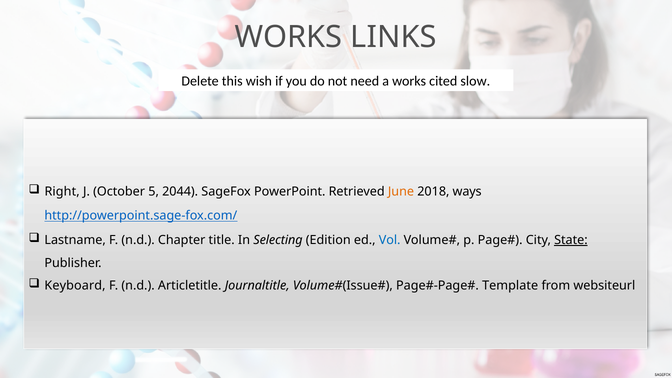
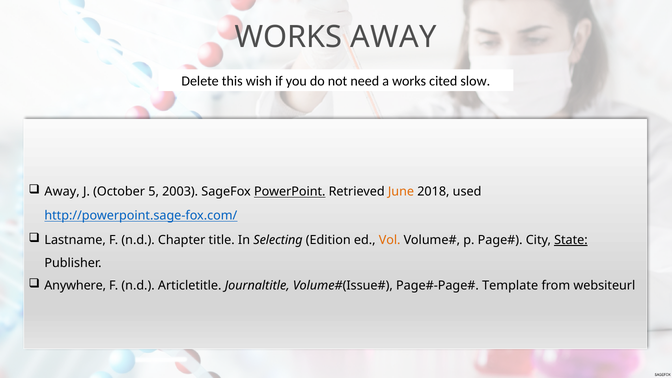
WORKS LINKS: LINKS -> AWAY (394, 37)
Right: Right -> Away (62, 192)
2044: 2044 -> 2003 (180, 192)
PowerPoint underline: none -> present (290, 192)
ways: ways -> used (467, 192)
Vol colour: blue -> orange (390, 240)
Keyboard: Keyboard -> Anywhere (75, 286)
